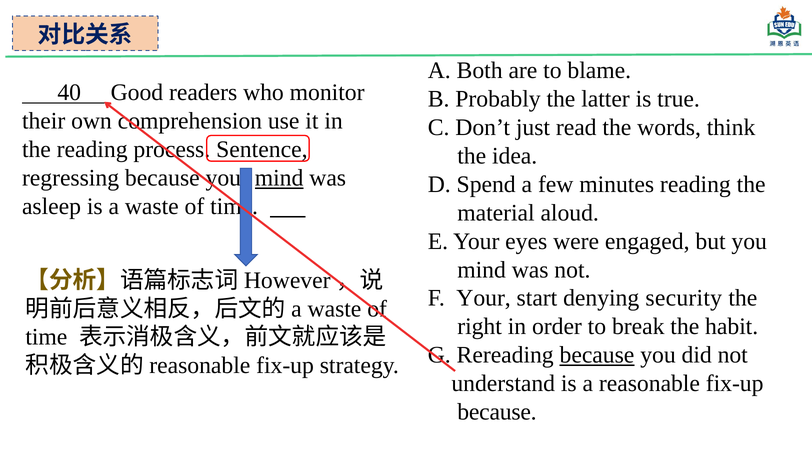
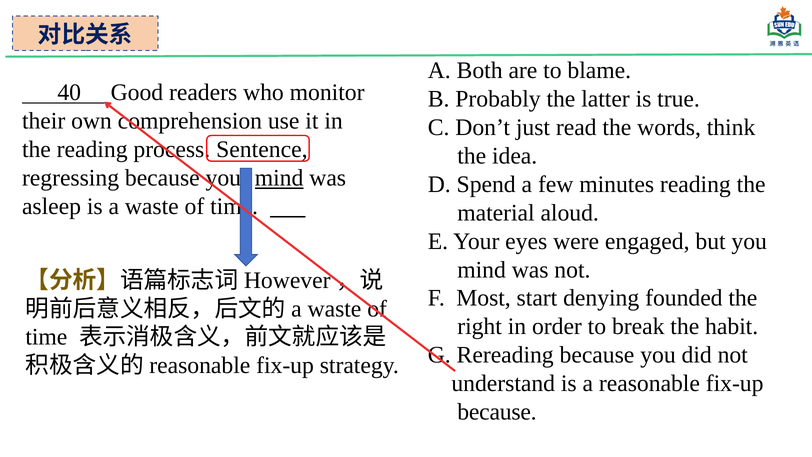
F Your: Your -> Most (484, 298)
security: security -> founded (684, 298)
because underline: present -> none (597, 355)
